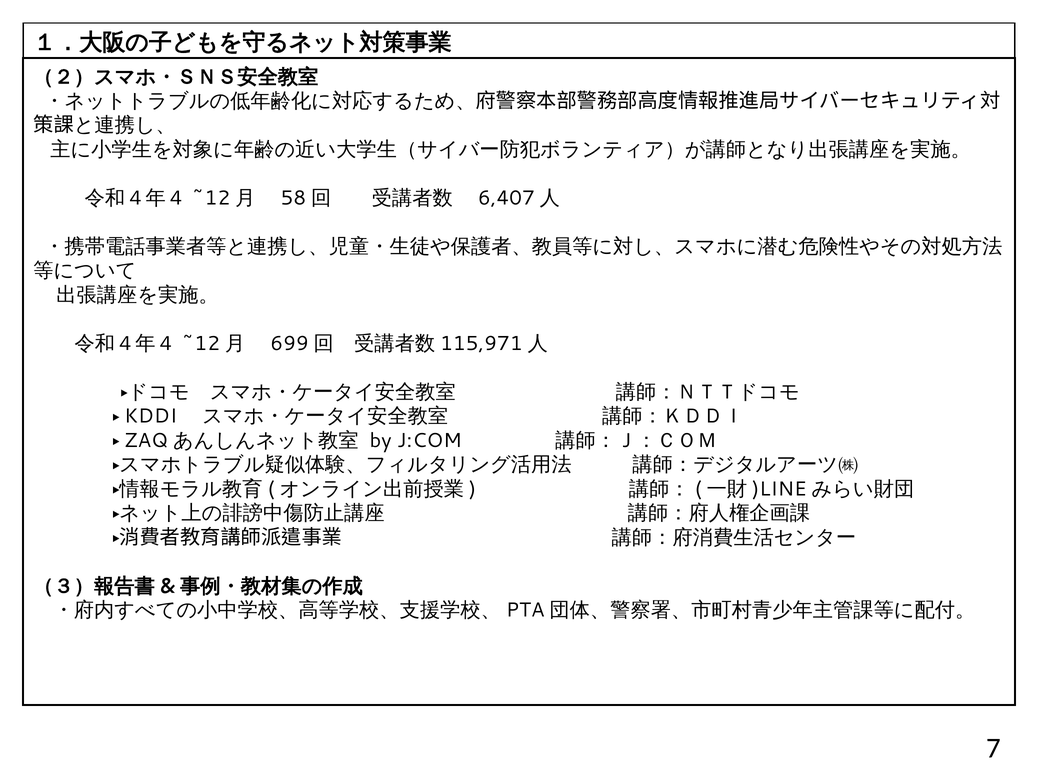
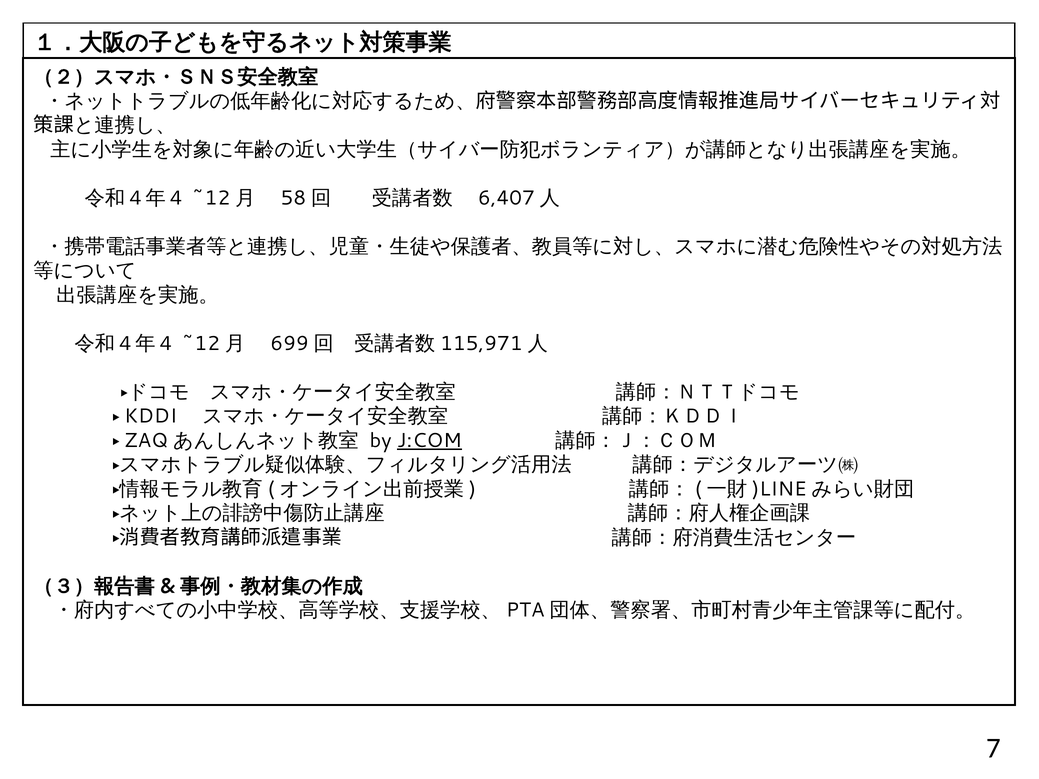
J:COM underline: none -> present (429, 441)
